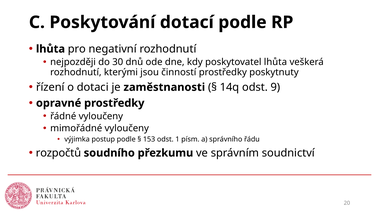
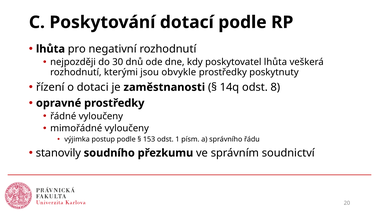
činností: činností -> obvykle (179, 72)
9: 9 -> 8 (275, 87)
rozpočtů: rozpočtů -> stanovily (58, 153)
